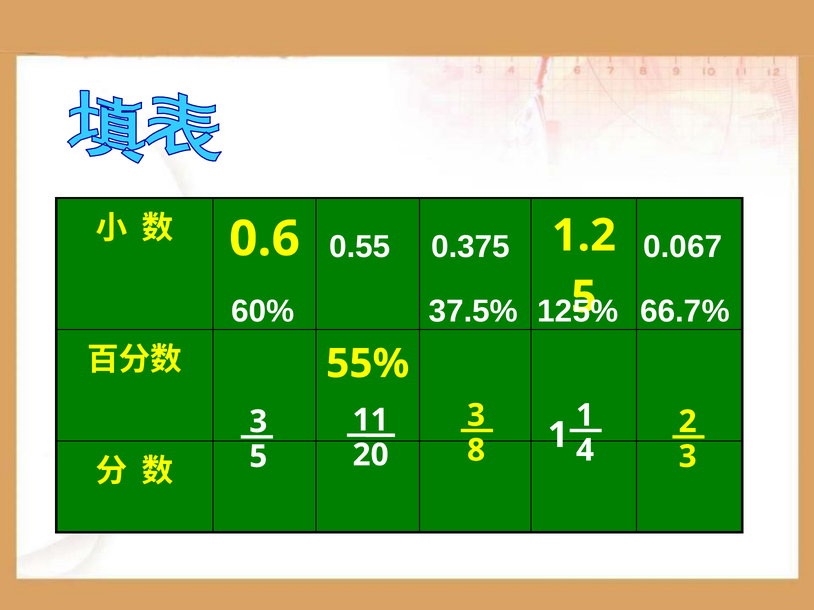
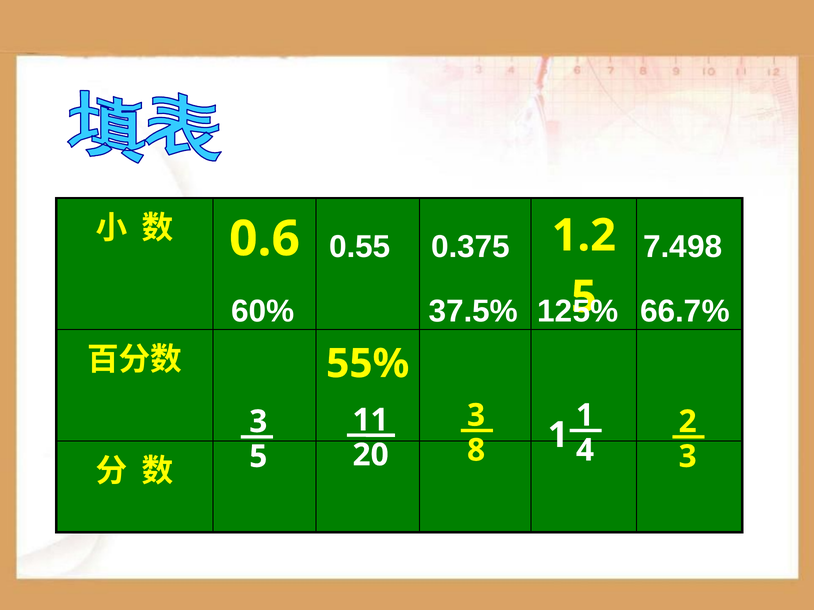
0.067: 0.067 -> 7.498 (683, 247)
